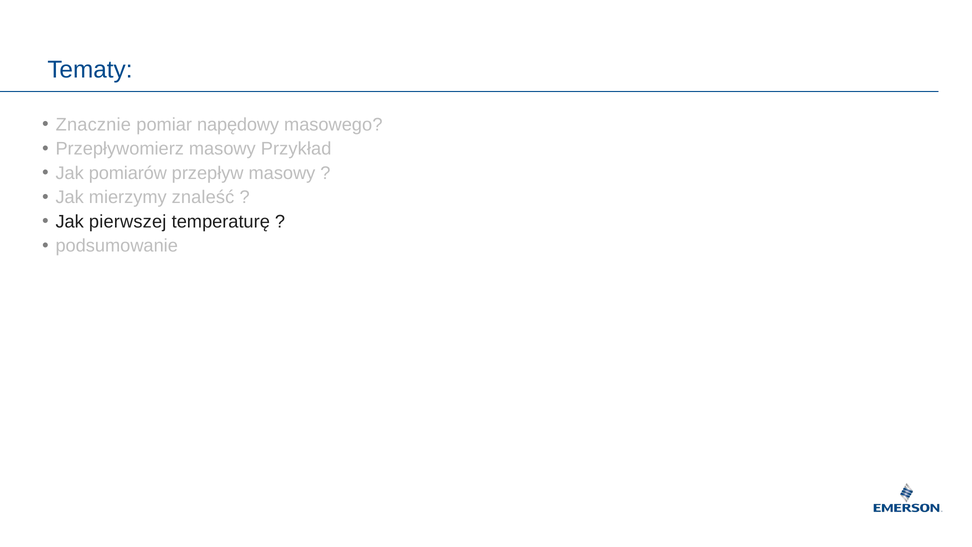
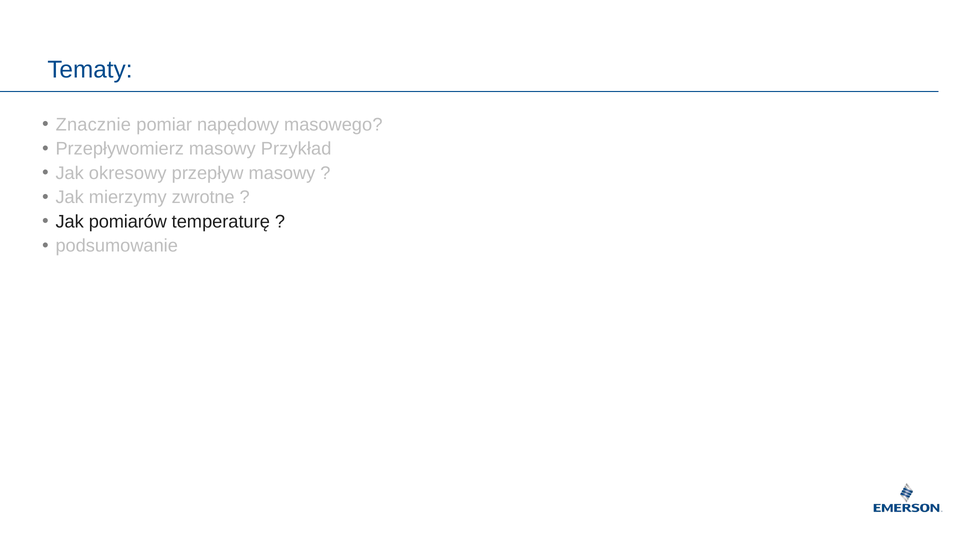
pomiarów: pomiarów -> okresowy (128, 173)
znaleść: znaleść -> zwrotne (203, 197)
pierwszej: pierwszej -> pomiarów (128, 222)
